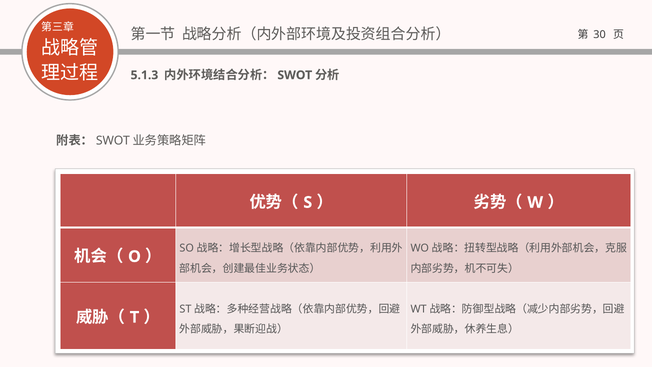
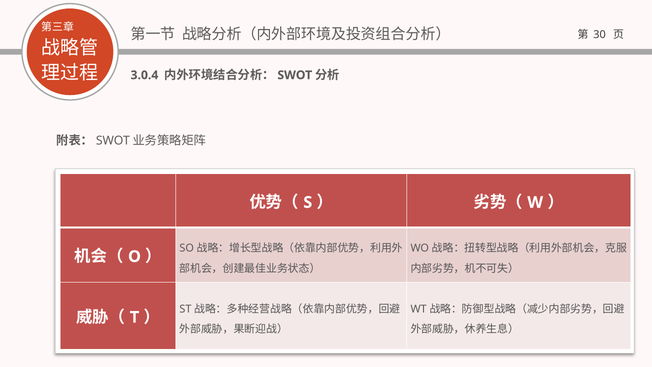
5.1.3: 5.1.3 -> 3.0.4 (144, 75)
